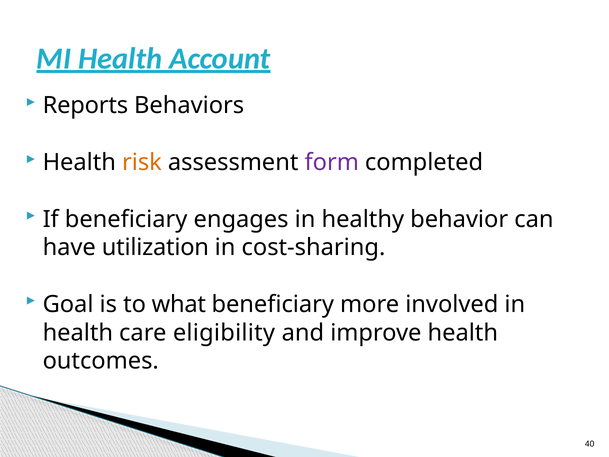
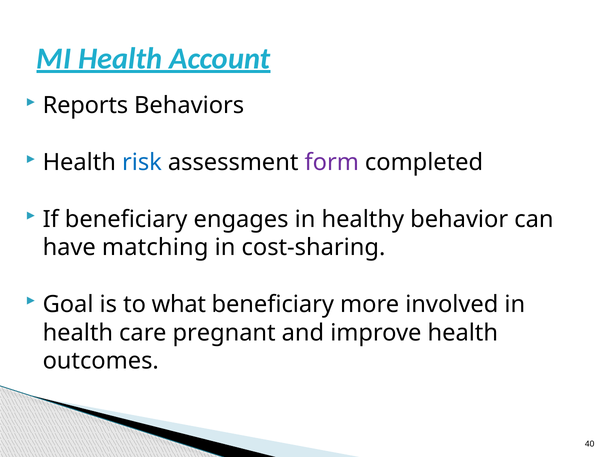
risk colour: orange -> blue (142, 162)
utilization: utilization -> matching (155, 247)
eligibility: eligibility -> pregnant (224, 333)
